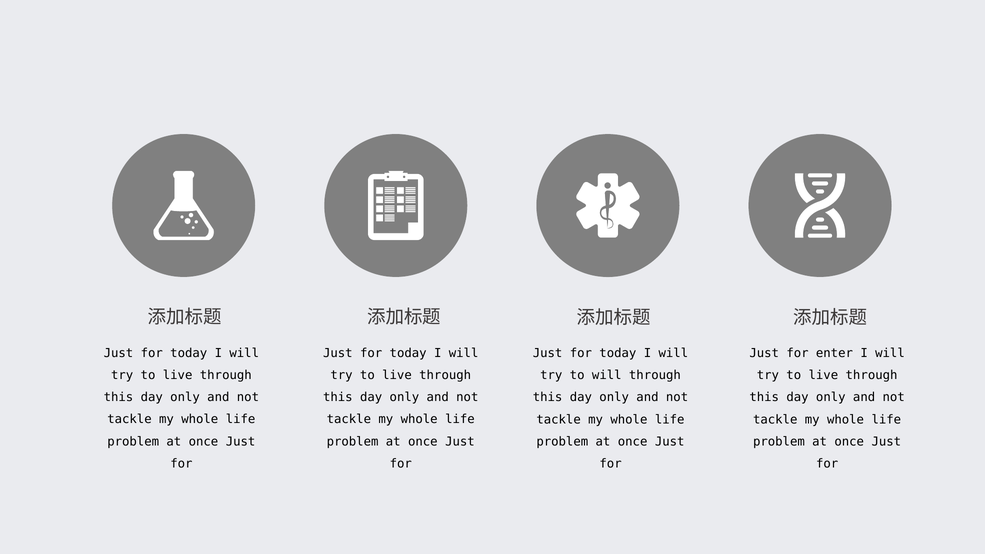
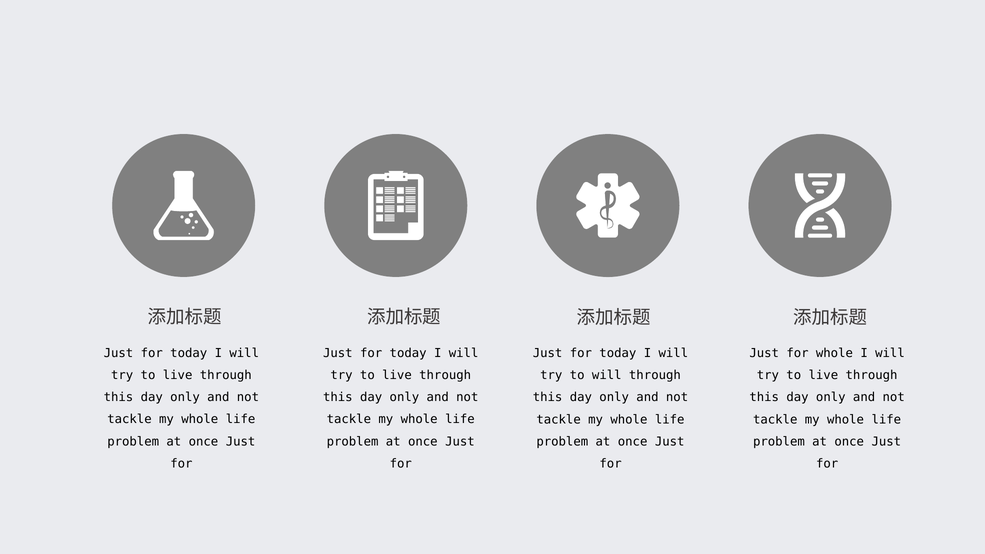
for enter: enter -> whole (834, 353)
